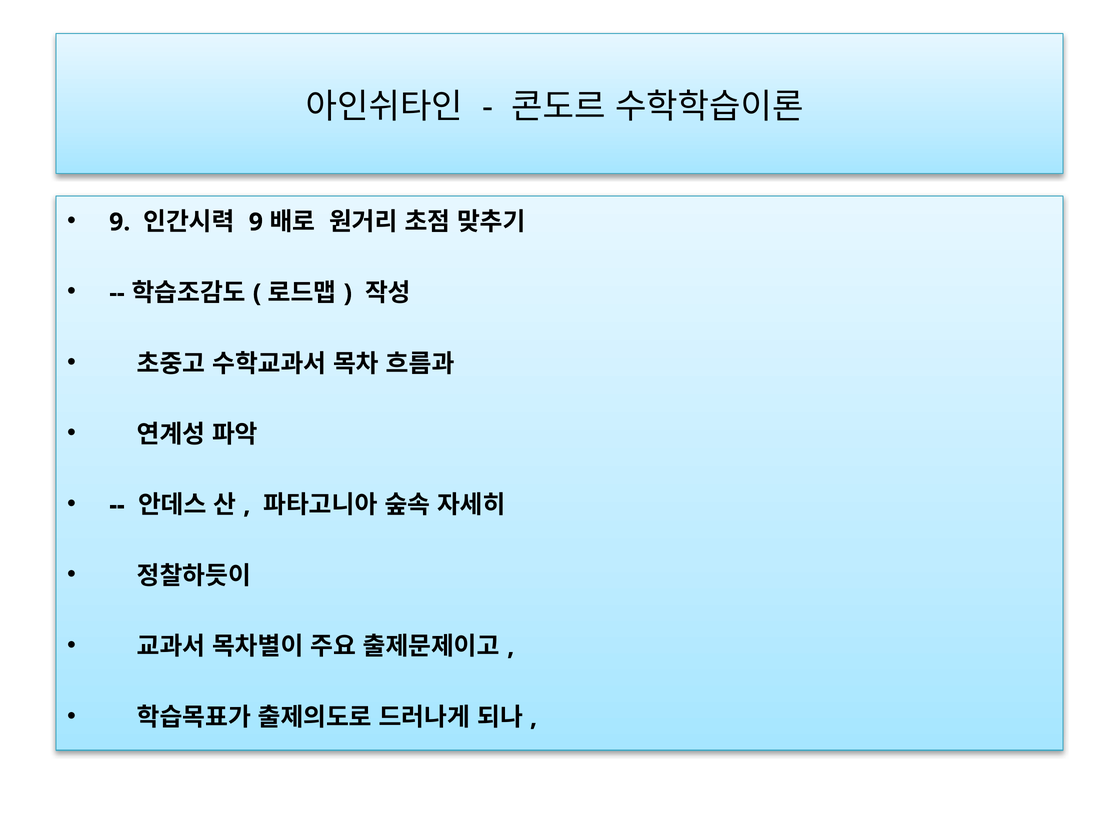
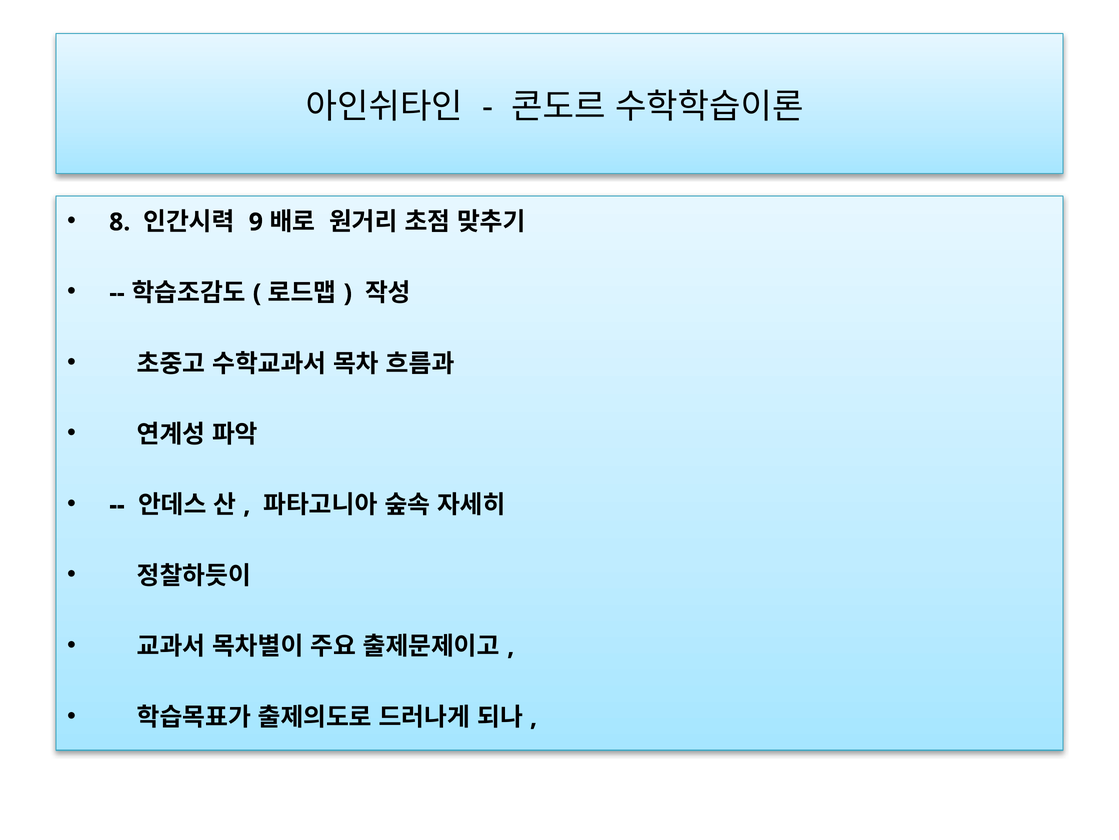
9: 9 -> 8 (120, 222)
